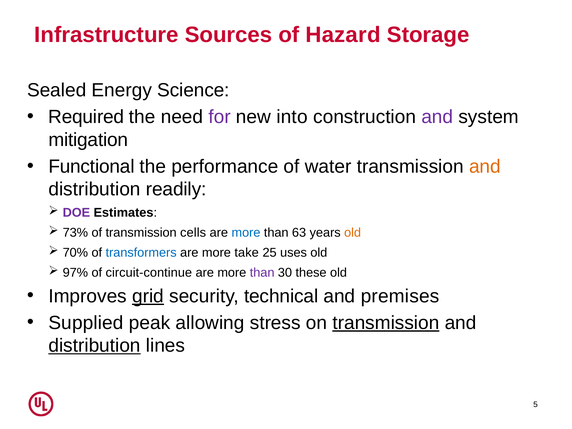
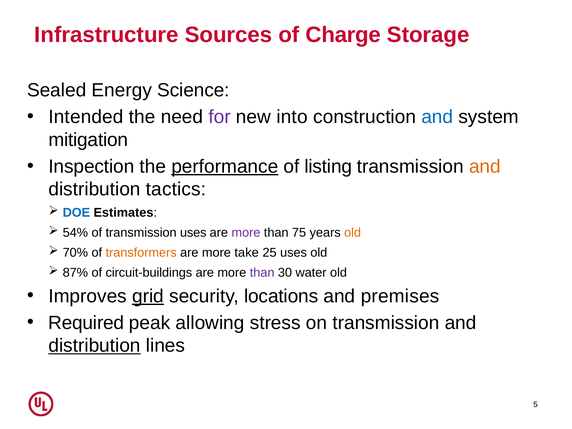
Hazard: Hazard -> Charge (343, 35)
Required: Required -> Intended (86, 117)
and colour: purple -> blue (437, 117)
Functional: Functional -> Inspection (91, 166)
performance underline: none -> present (225, 166)
water: water -> listing (328, 166)
readily: readily -> tactics (176, 189)
DOE colour: purple -> blue (76, 213)
73%: 73% -> 54% (75, 233)
transmission cells: cells -> uses (193, 233)
more colour: blue -> purple (246, 233)
63: 63 -> 75 (299, 233)
transformers colour: blue -> orange (141, 253)
97%: 97% -> 87% (75, 273)
circuit-continue: circuit-continue -> circuit-buildings (149, 273)
these: these -> water (311, 273)
technical: technical -> locations (281, 296)
Supplied: Supplied -> Required (86, 323)
transmission underline: present -> none (386, 323)
